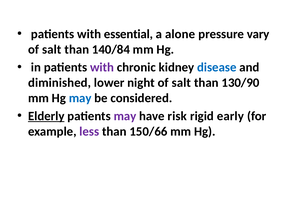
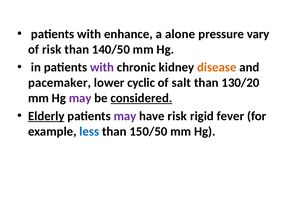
essential: essential -> enhance (128, 34)
salt: salt -> risk (52, 49)
140/84: 140/84 -> 140/50 (111, 49)
disease colour: blue -> orange (217, 67)
diminished: diminished -> pacemaker (60, 83)
night: night -> cyclic (141, 83)
130/90: 130/90 -> 130/20 (240, 83)
may colour: blue -> purple (80, 98)
considered underline: none -> present (141, 98)
early: early -> fever (230, 116)
less colour: purple -> blue (89, 131)
150/66: 150/66 -> 150/50 (148, 131)
